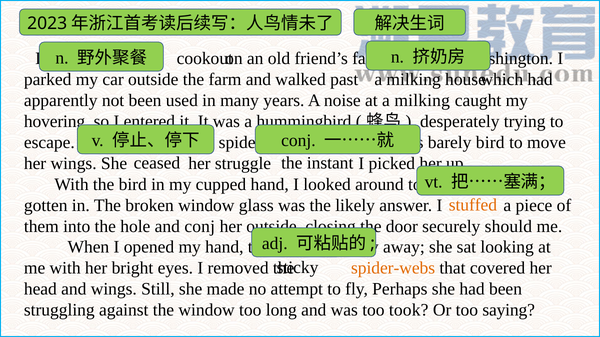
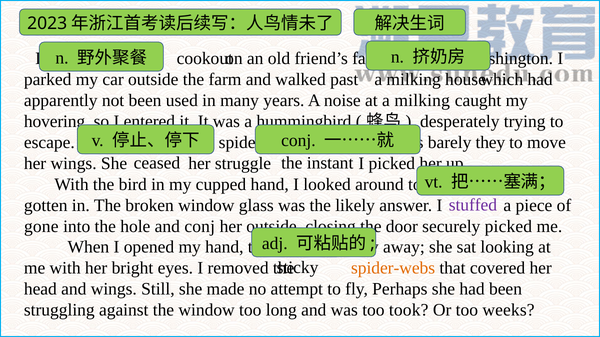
barely bird: bird -> they (490, 143)
stuffed colour: orange -> purple (473, 205)
them: them -> gone (41, 227)
securely should: should -> picked (508, 227)
saying: saying -> weeks (508, 311)
